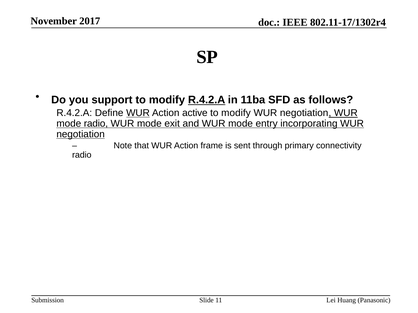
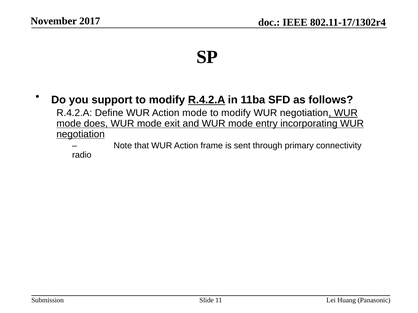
WUR underline: present -> none (138, 113)
Action active: active -> mode (195, 113)
mode radio: radio -> does (96, 124)
